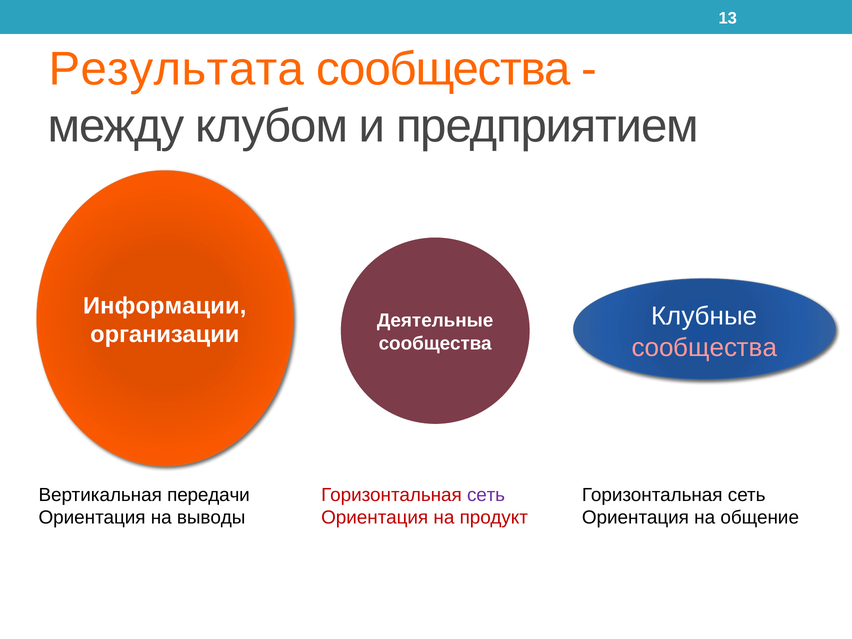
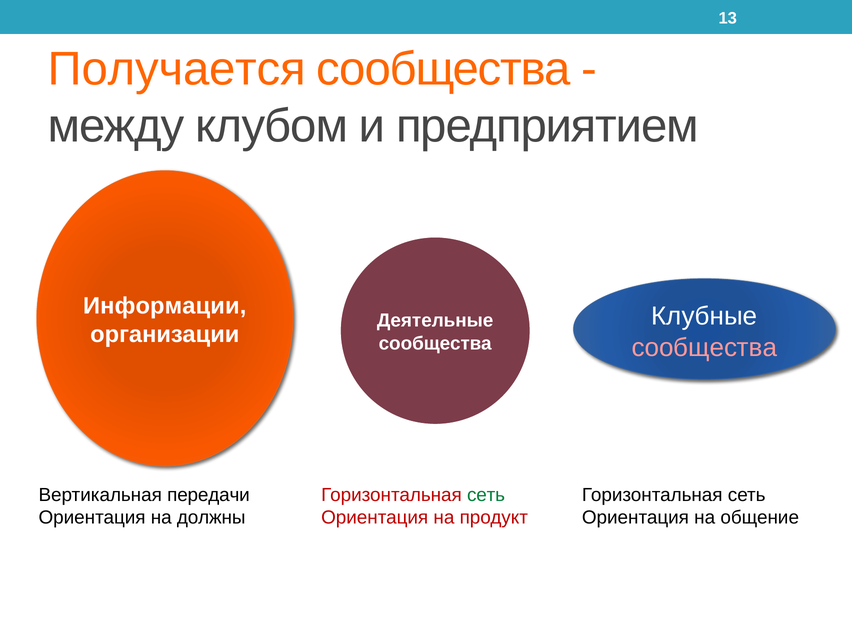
Результата: Результата -> Получается (177, 69)
сеть colour: purple -> green (486, 495)
выводы: выводы -> должны (211, 518)
